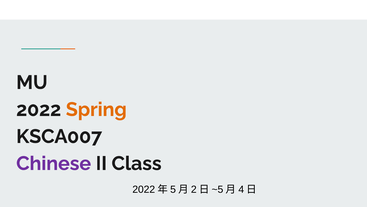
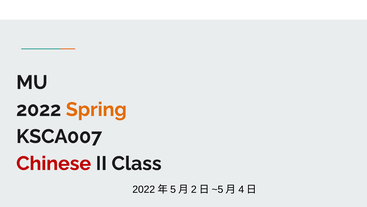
Chinese colour: purple -> red (54, 163)
